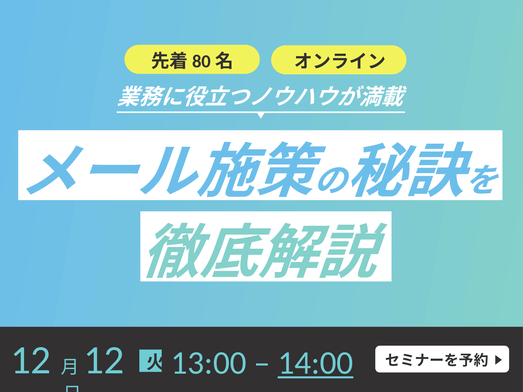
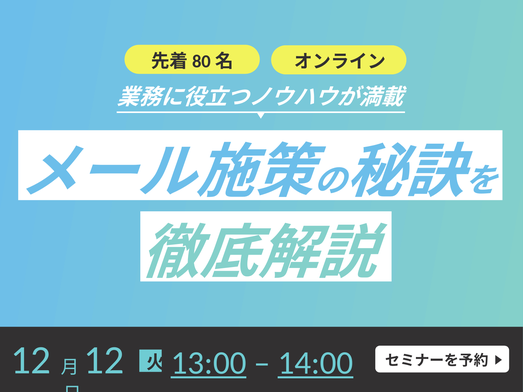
13:00 underline: none -> present (209, 363)
